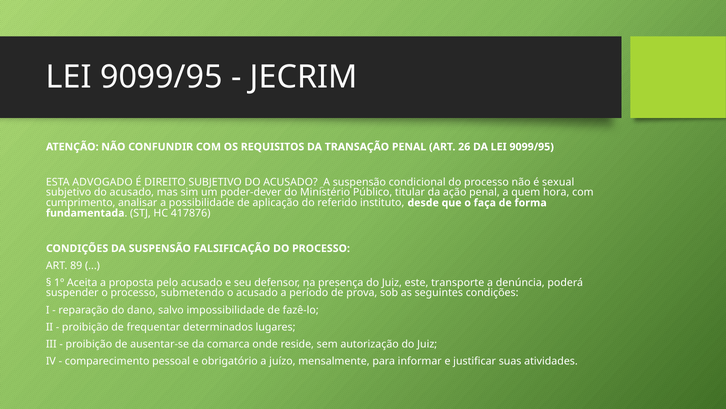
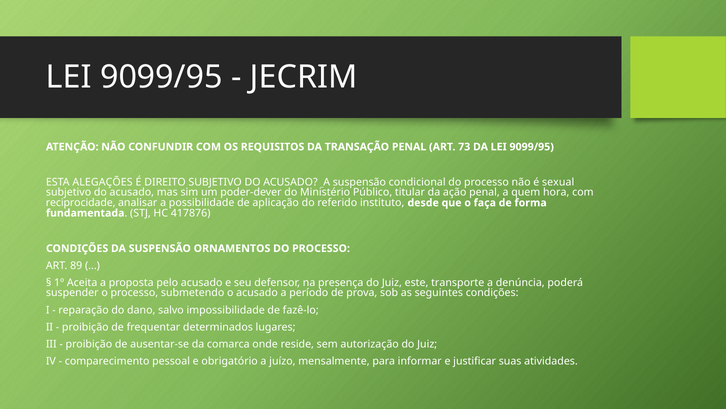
26: 26 -> 73 (464, 147)
ADVOGADO: ADVOGADO -> ALEGAÇÕES (103, 182)
cumprimento: cumprimento -> reciprocidade (81, 203)
FALSIFICAÇÃO: FALSIFICAÇÃO -> ORNAMENTOS (232, 248)
